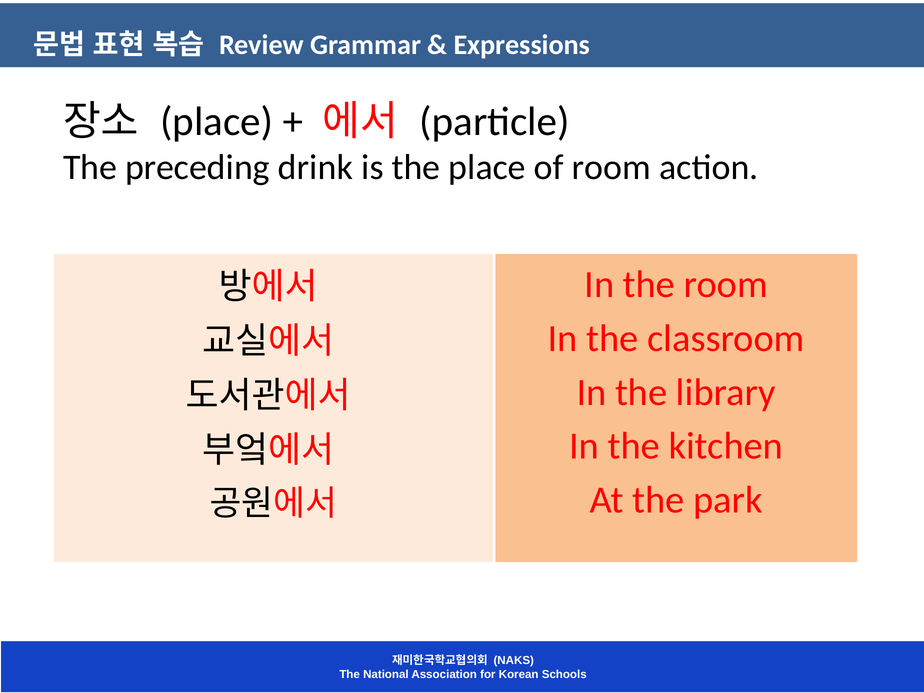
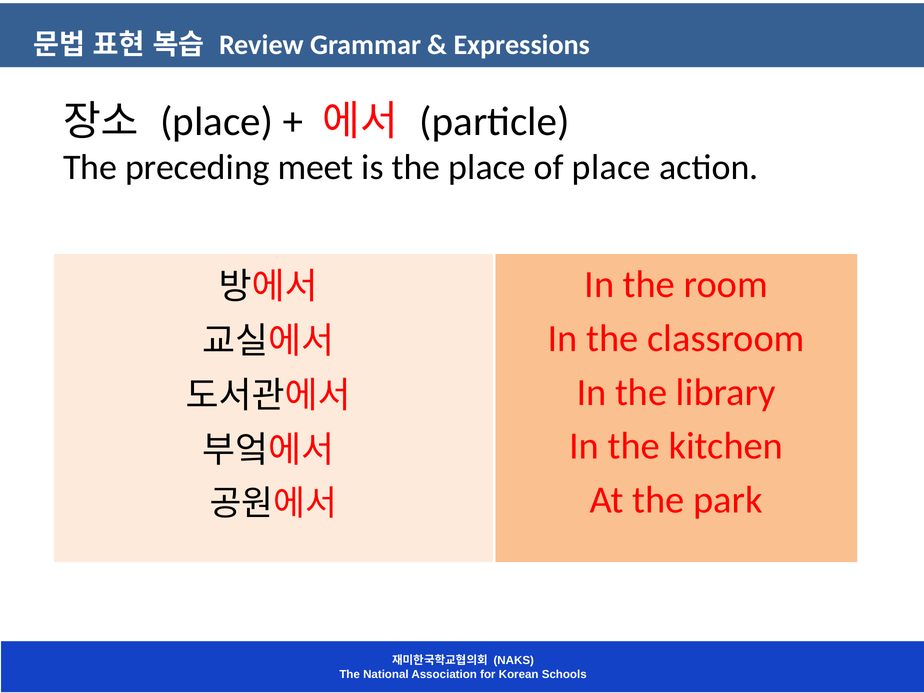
drink: drink -> meet (316, 167)
of room: room -> place (611, 167)
